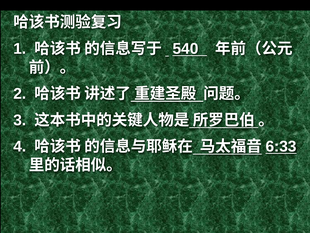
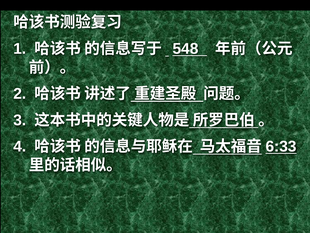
540: 540 -> 548 (185, 49)
